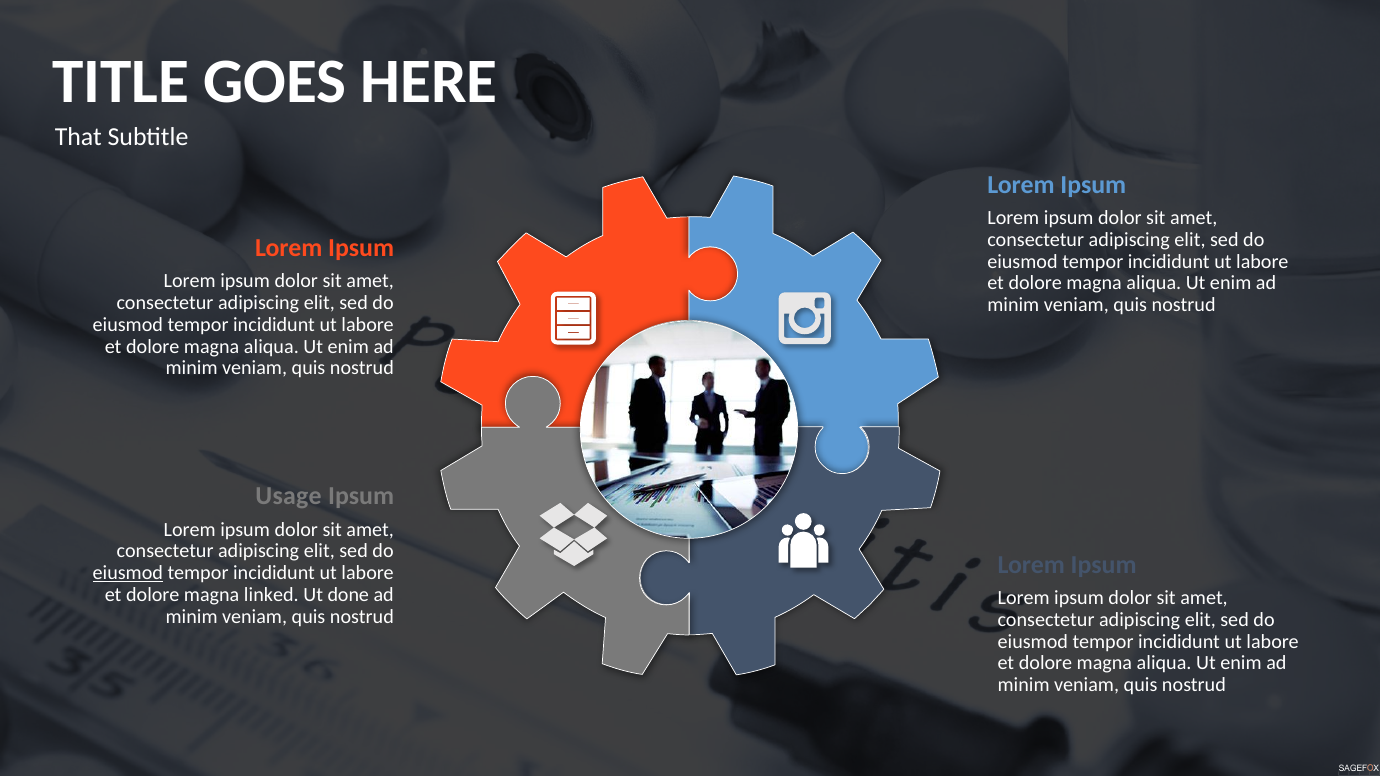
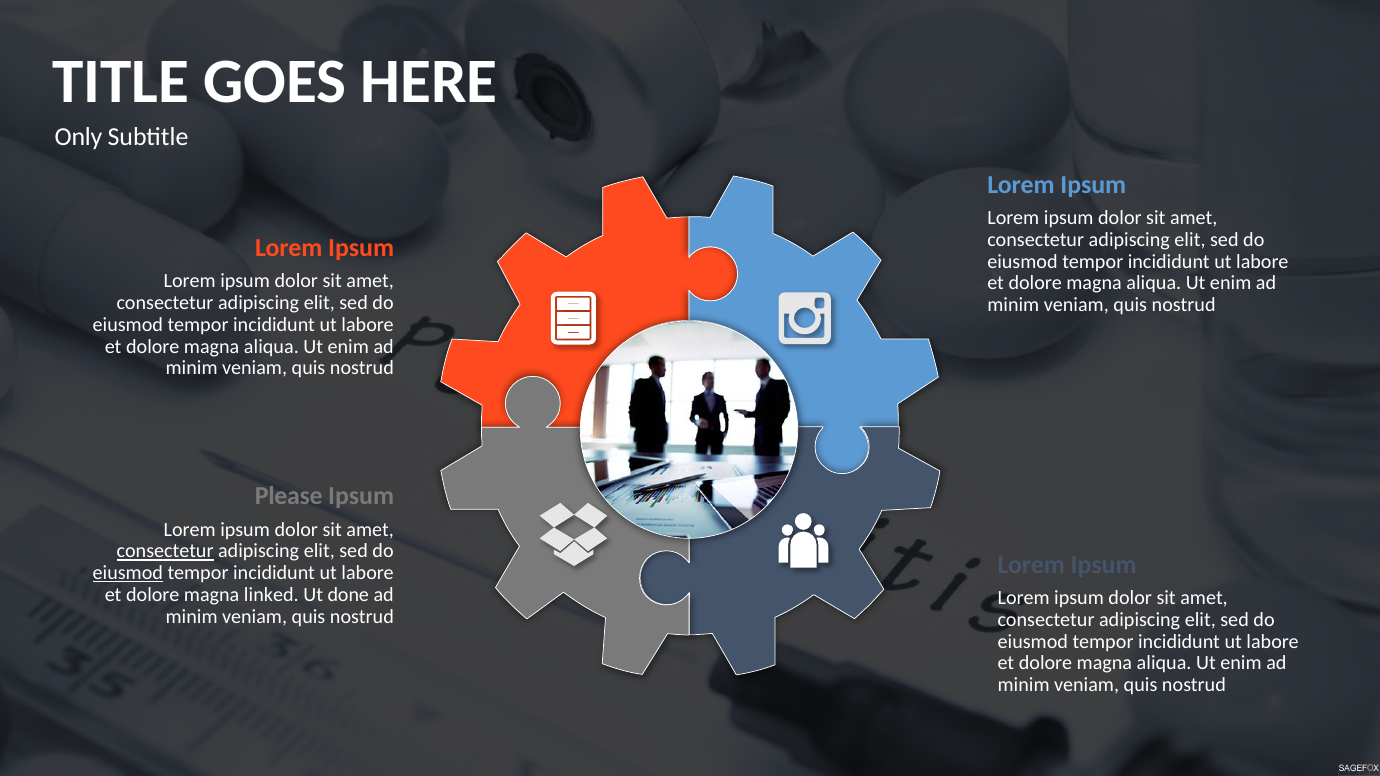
That: That -> Only (78, 137)
Usage: Usage -> Please (289, 497)
consectetur underline: none -> present (165, 551)
